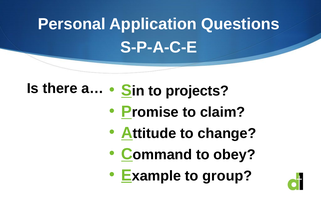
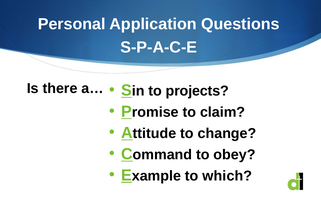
group: group -> which (227, 175)
